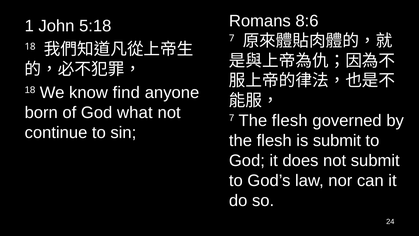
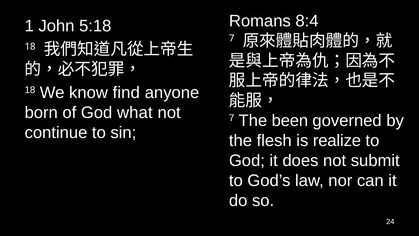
8:6: 8:6 -> 8:4 (307, 21)
7 The flesh: flesh -> been (290, 121)
is submit: submit -> realize (337, 141)
